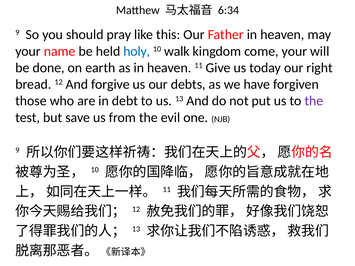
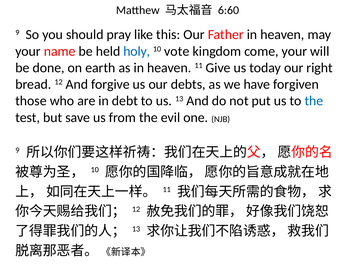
6:34: 6:34 -> 6:60 (228, 10)
walk: walk -> vote (177, 51)
the colour: purple -> blue (314, 101)
